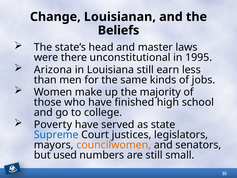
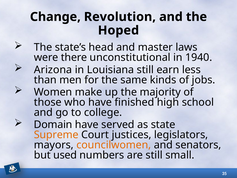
Louisianan: Louisianan -> Revolution (120, 17)
Beliefs: Beliefs -> Hoped (118, 30)
1995: 1995 -> 1940 (199, 57)
Poverty: Poverty -> Domain (53, 124)
Supreme colour: blue -> orange (56, 135)
